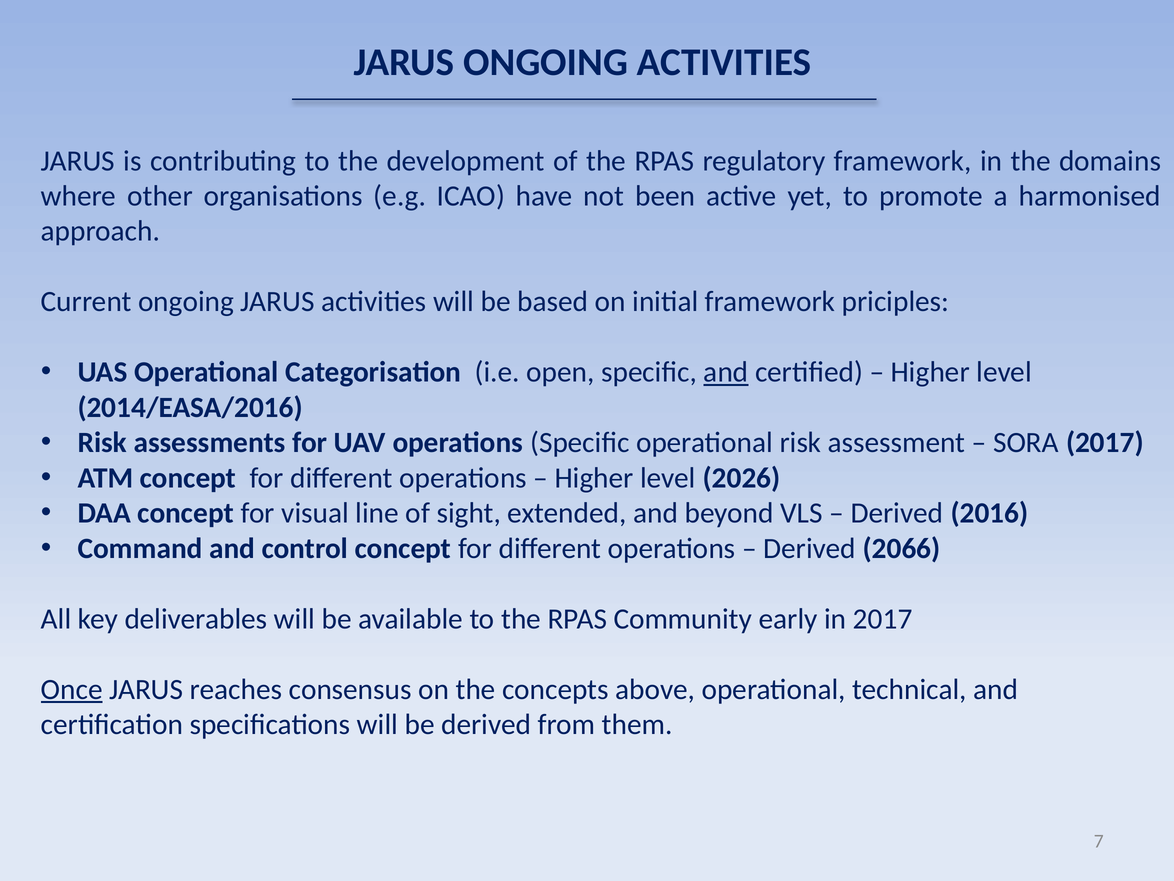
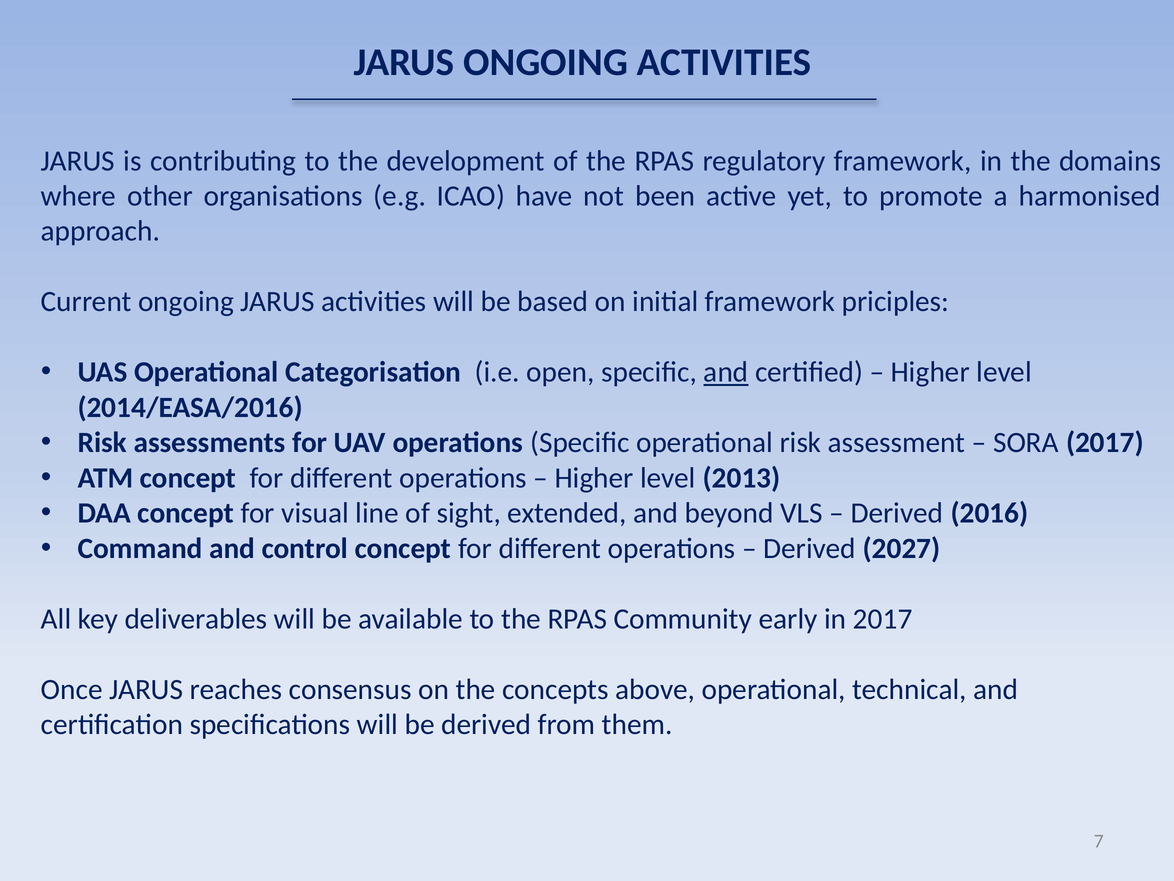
2026: 2026 -> 2013 (742, 478)
2066: 2066 -> 2027 (902, 548)
Once underline: present -> none (72, 689)
